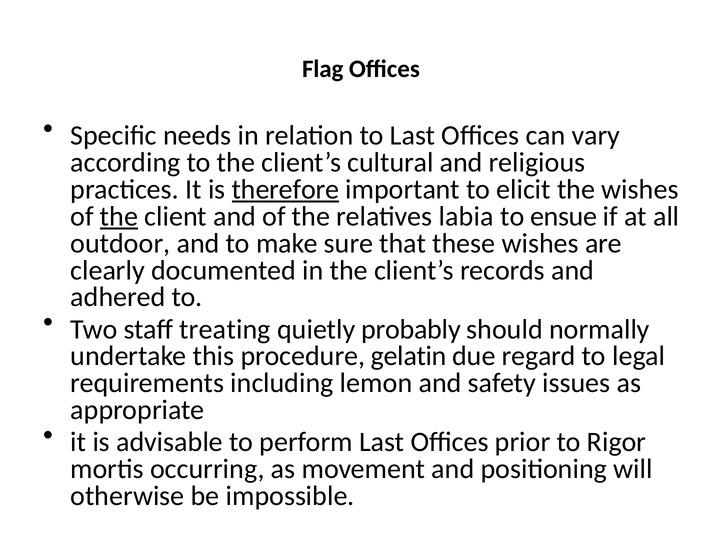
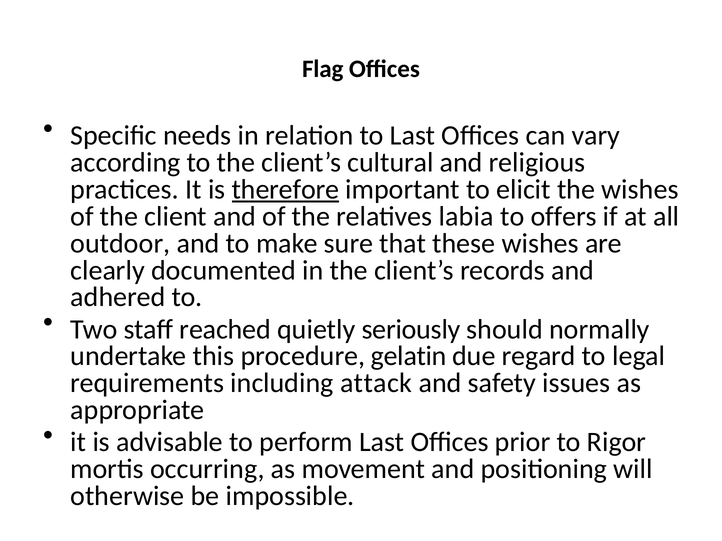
the underline: present -> none (119, 217)
ensue: ensue -> offers (564, 217)
treating: treating -> reached (225, 330)
probably: probably -> seriously (411, 330)
lemon: lemon -> attack (376, 384)
